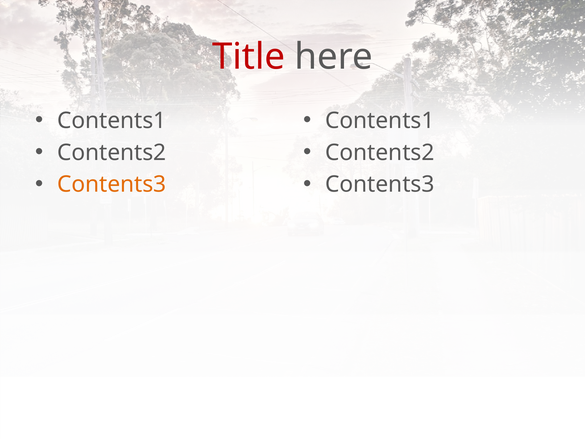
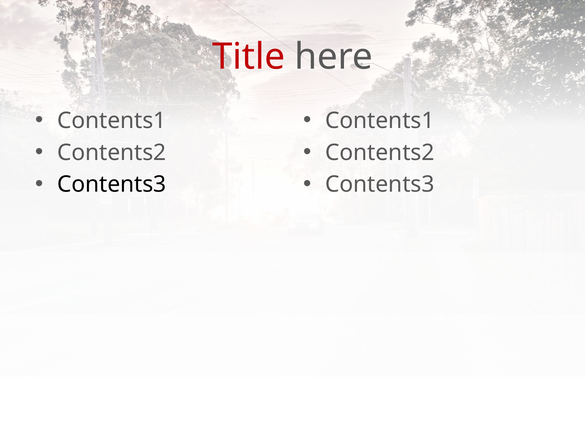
Contents3 colour: orange -> black (112, 184)
